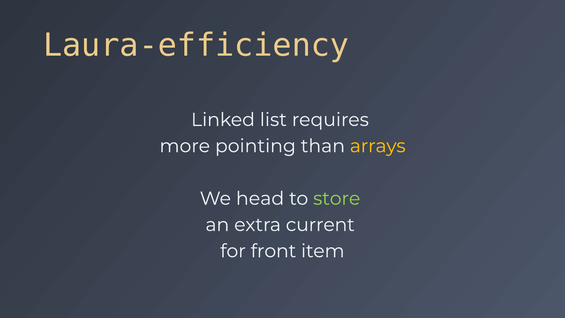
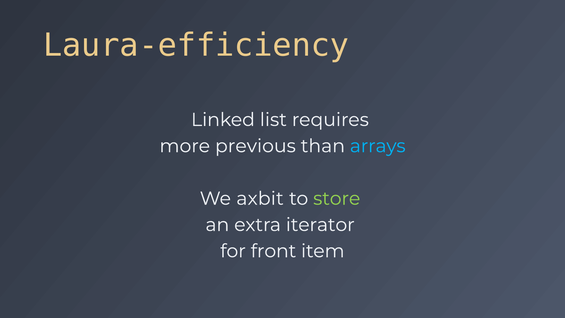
pointing: pointing -> previous (255, 146)
arrays colour: yellow -> light blue (378, 146)
head: head -> axbit (260, 198)
current: current -> iterator (320, 225)
